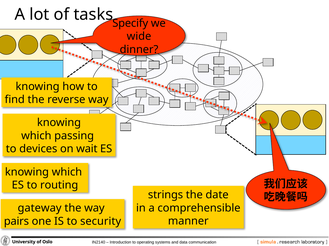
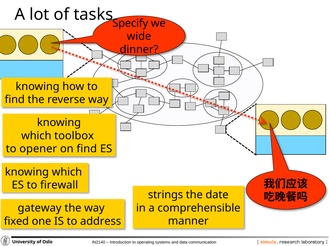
passing: passing -> toolbox (74, 136)
devices: devices -> opener (38, 149)
on wait: wait -> find (87, 149)
routing: routing -> firewall (59, 186)
pairs: pairs -> fixed (16, 222)
security: security -> address (101, 222)
